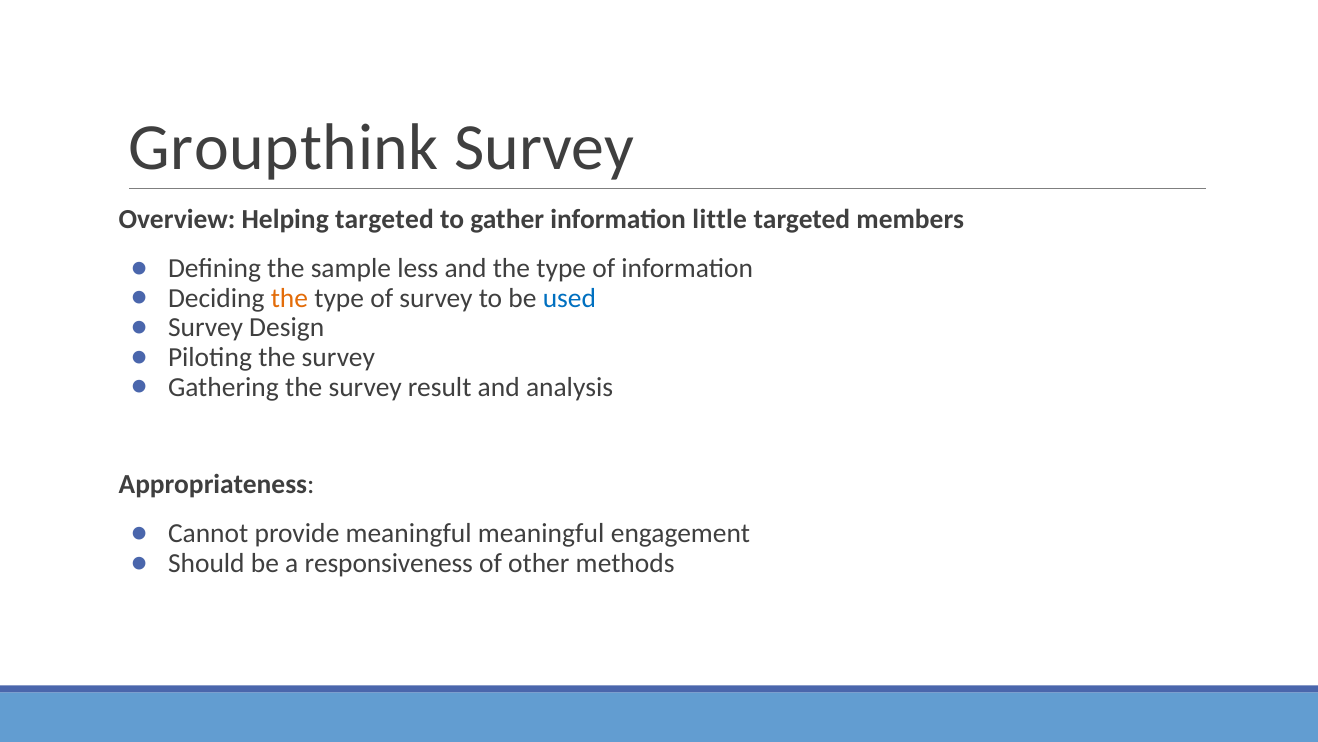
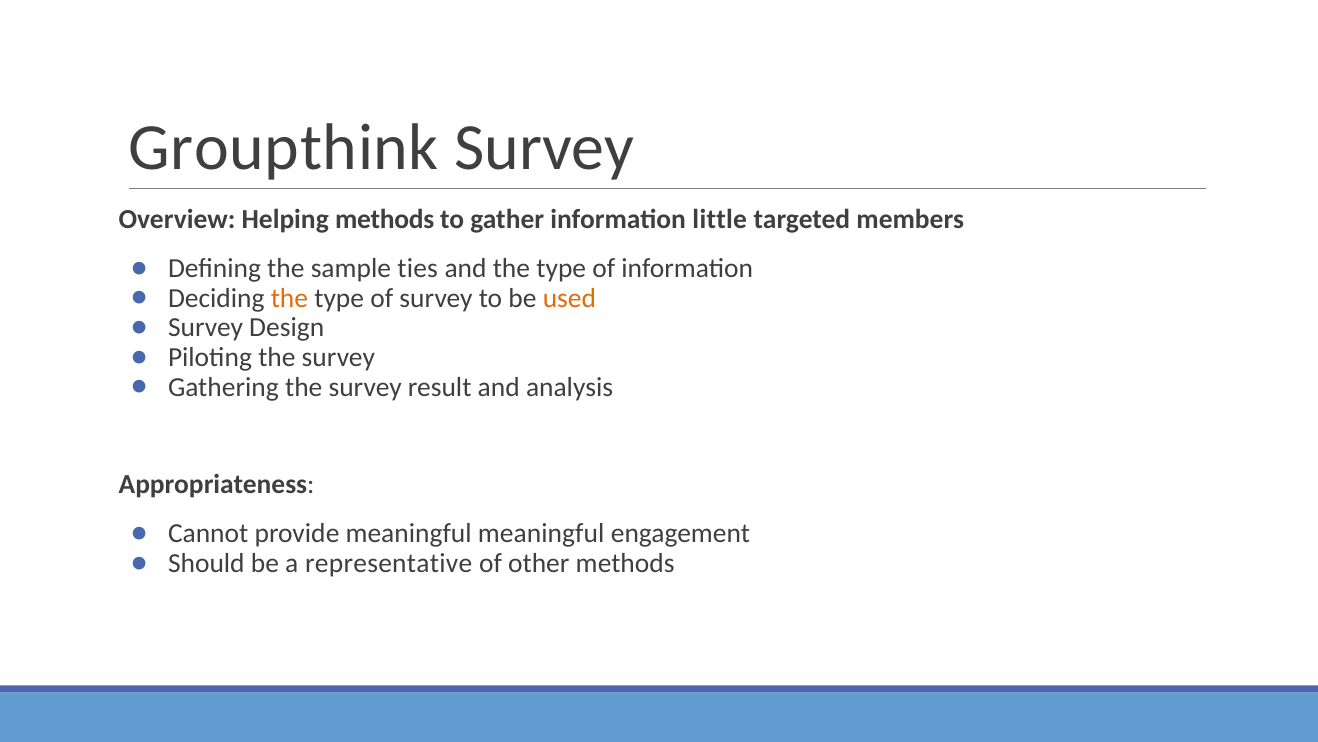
Helping targeted: targeted -> methods (385, 219)
less: less -> ties (418, 268)
used colour: blue -> orange (569, 298)
responsiveness: responsiveness -> representative (389, 563)
